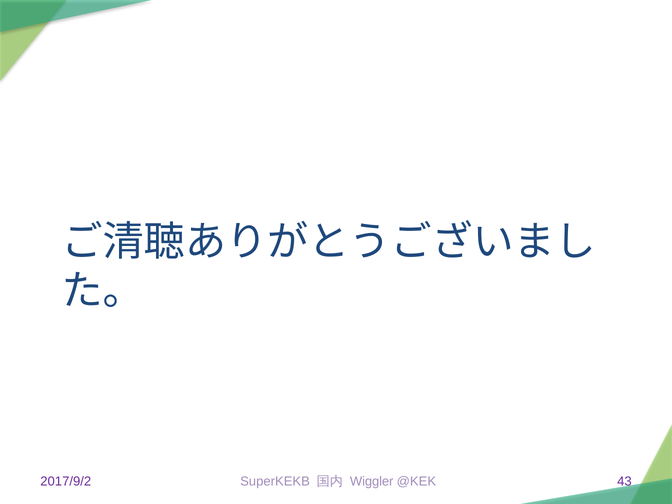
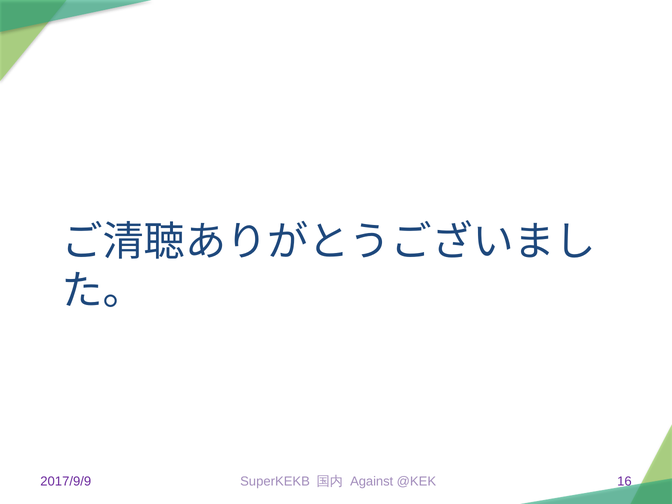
2017/9/2: 2017/9/2 -> 2017/9/9 (66, 481)
Wiggler: Wiggler -> Against (372, 481)
43: 43 -> 16 (624, 481)
